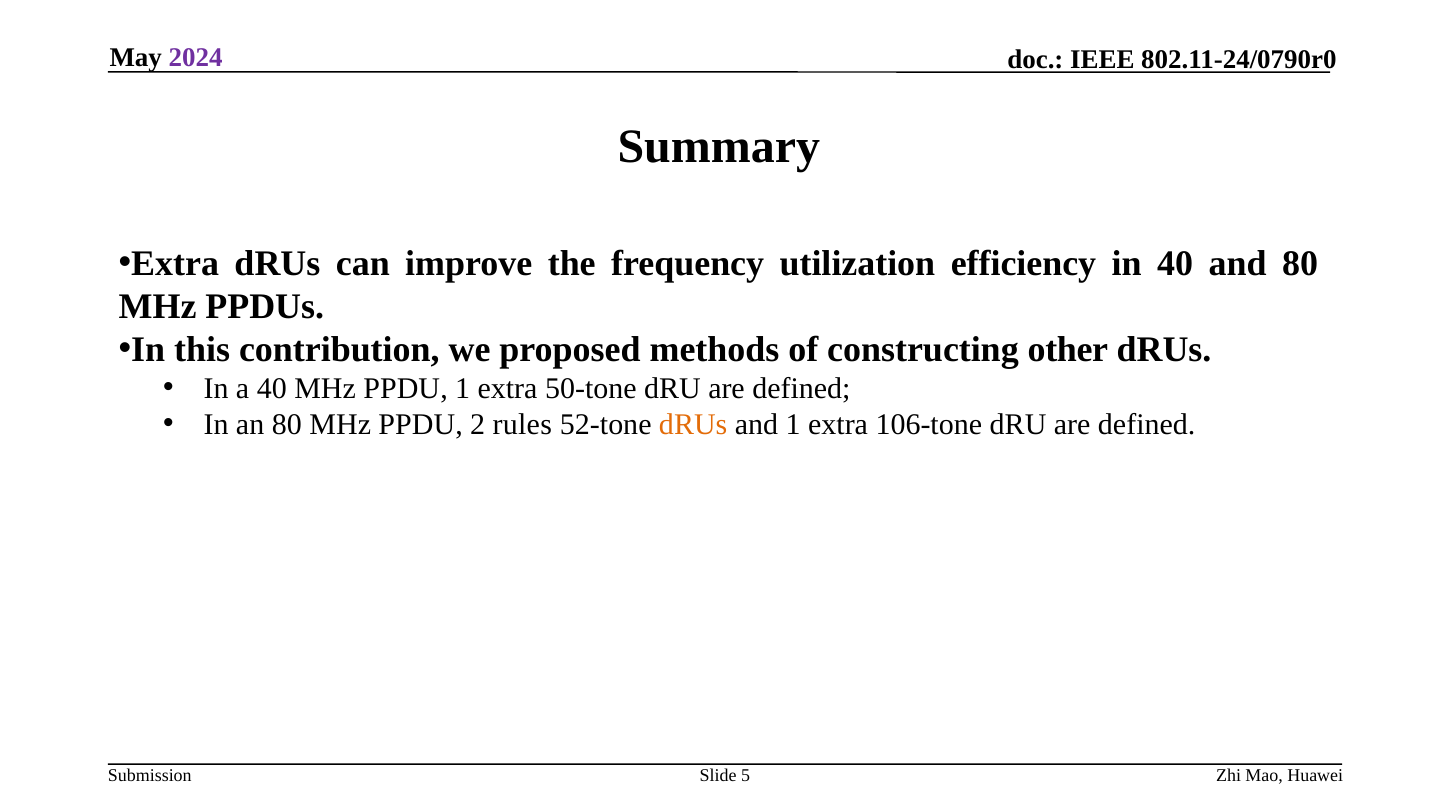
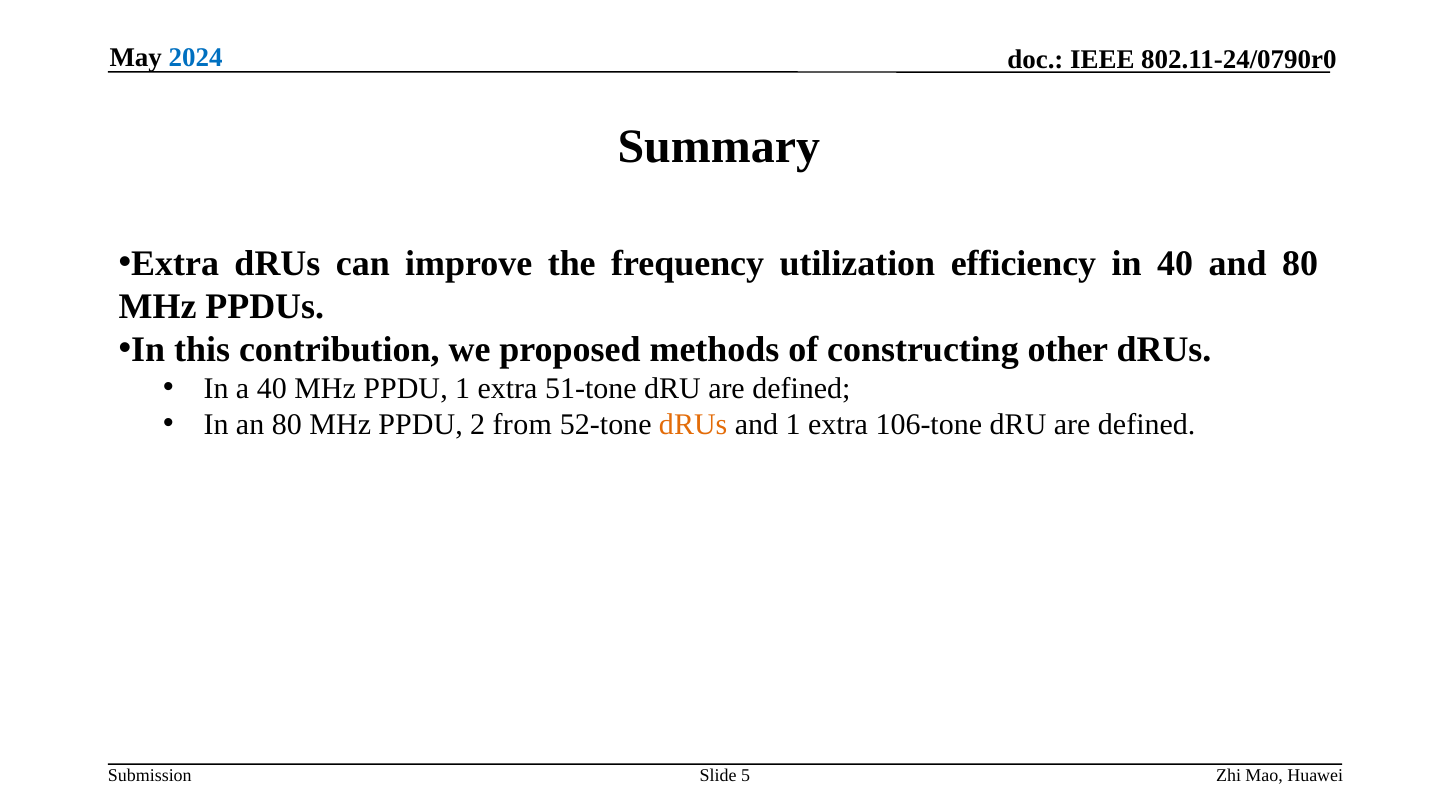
2024 colour: purple -> blue (196, 57)
50-tone: 50-tone -> 51-tone (591, 389)
rules: rules -> from (522, 425)
